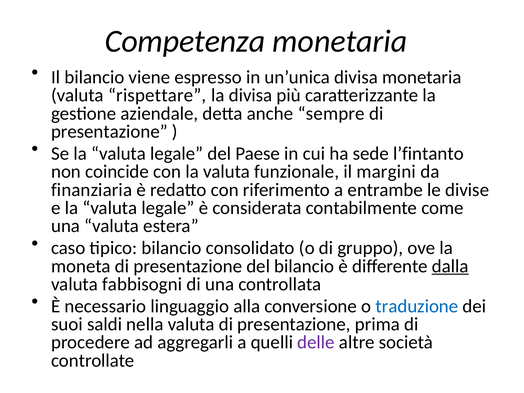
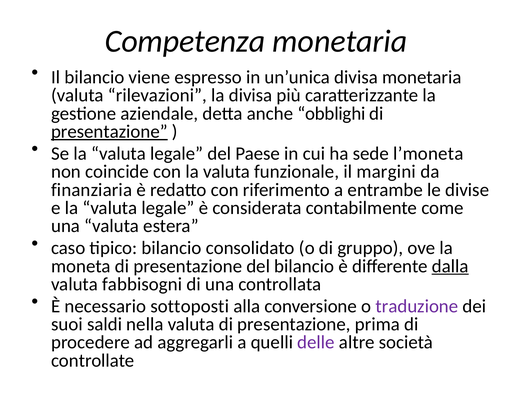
rispettare: rispettare -> rilevazioni (157, 95)
sempre: sempre -> obblighi (331, 113)
presentazione underline: none -> present (109, 132)
l’fintanto: l’fintanto -> l’moneta (428, 153)
linguaggio: linguaggio -> sottoposti (190, 306)
traduzione colour: blue -> purple (417, 306)
